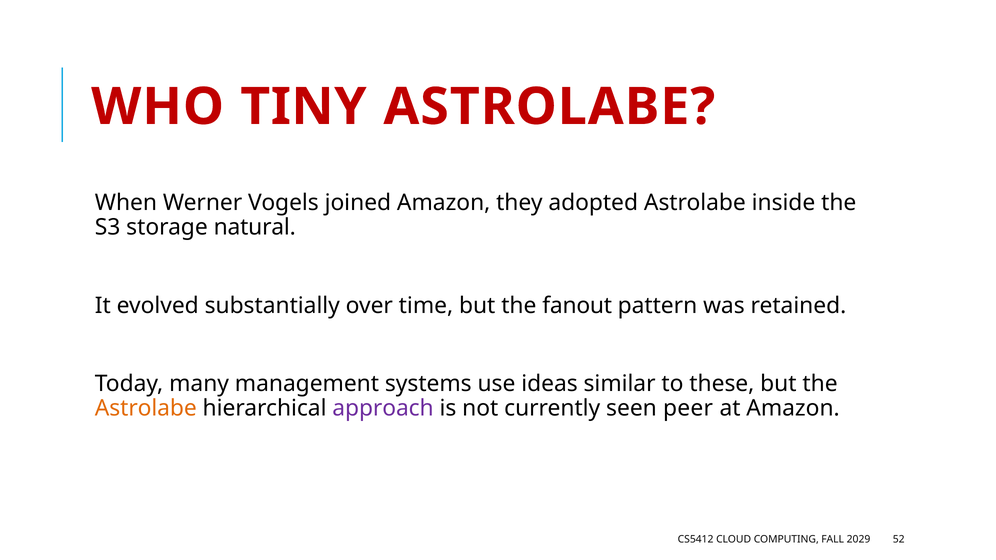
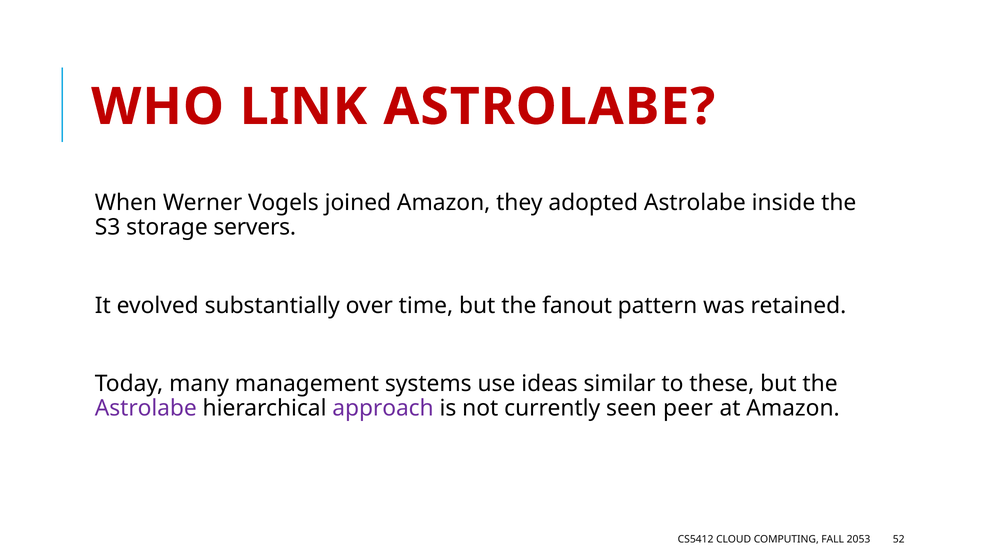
TINY: TINY -> LINK (303, 107)
natural: natural -> servers (255, 227)
Astrolabe colour: orange -> purple (146, 409)
2029: 2029 -> 2053 (859, 540)
